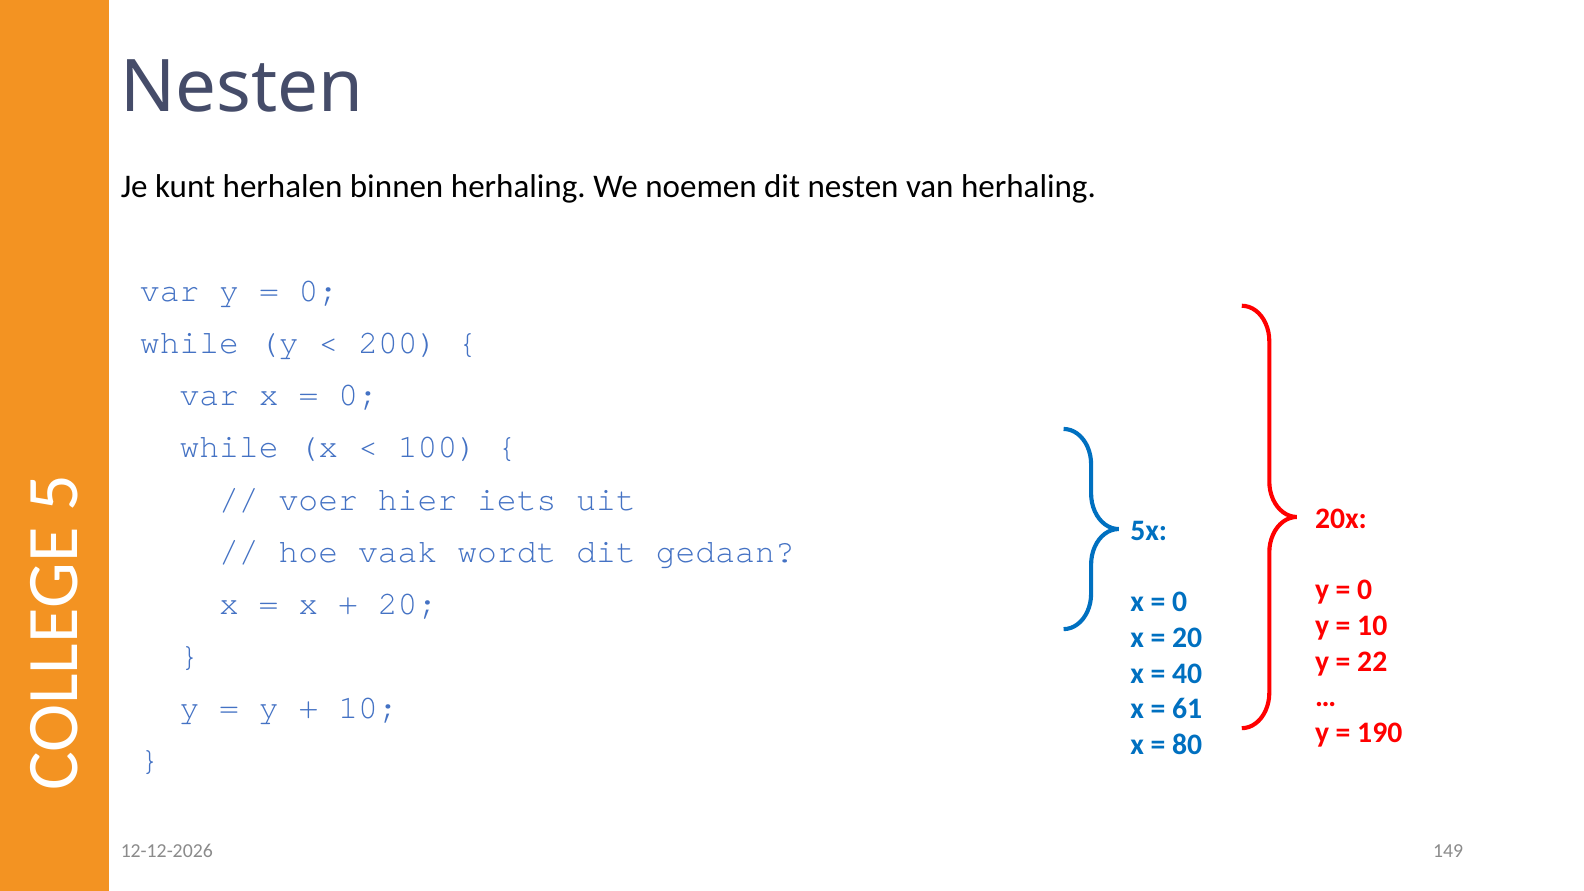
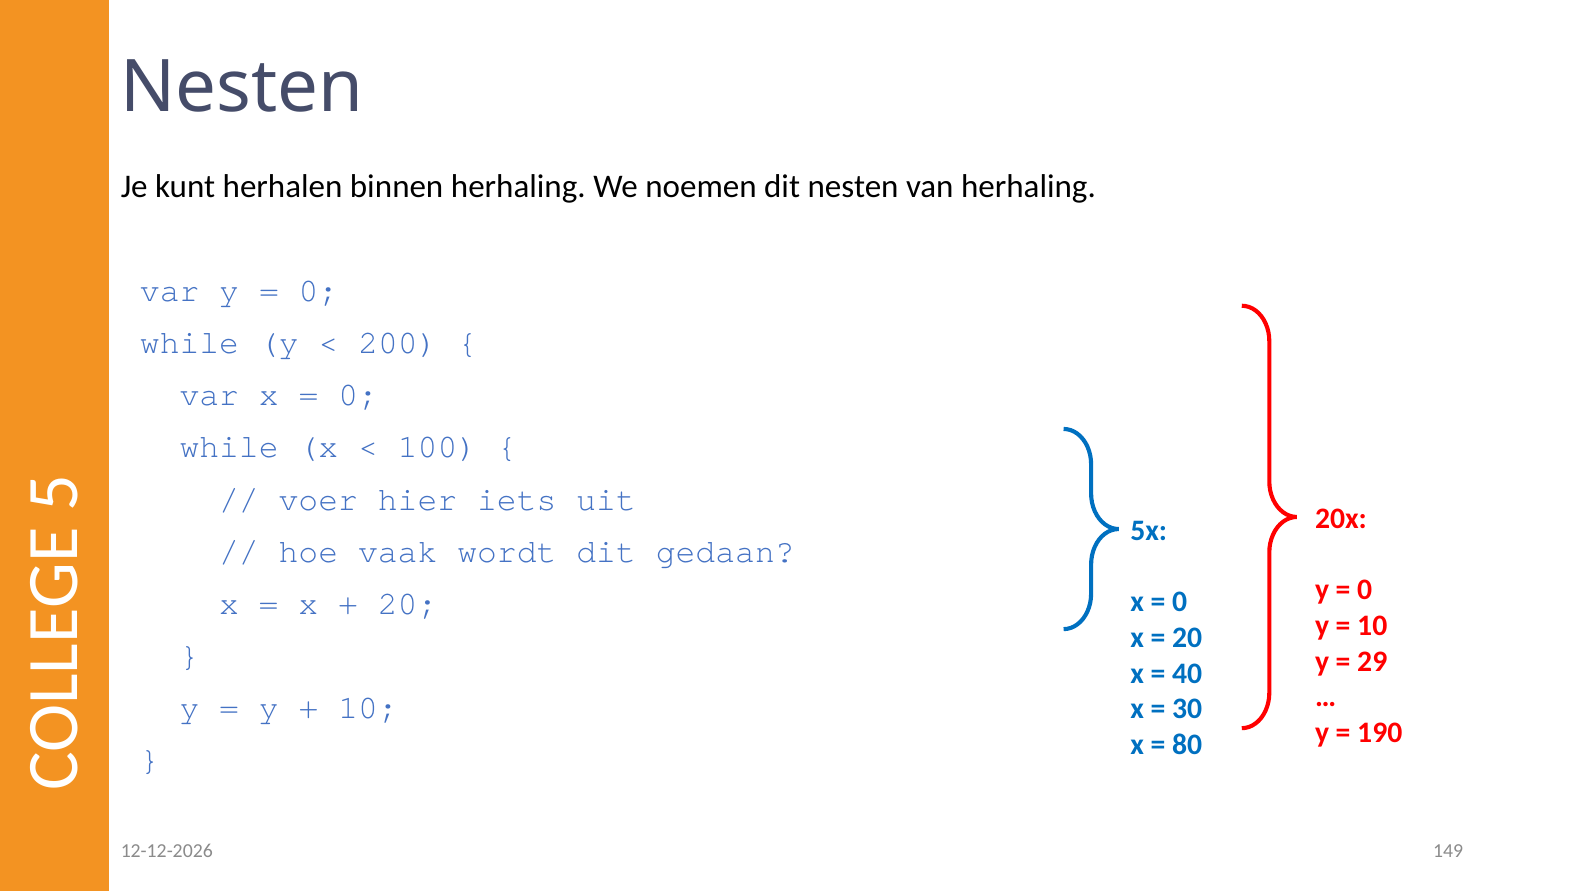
22: 22 -> 29 (1372, 661)
61: 61 -> 30 (1187, 709)
